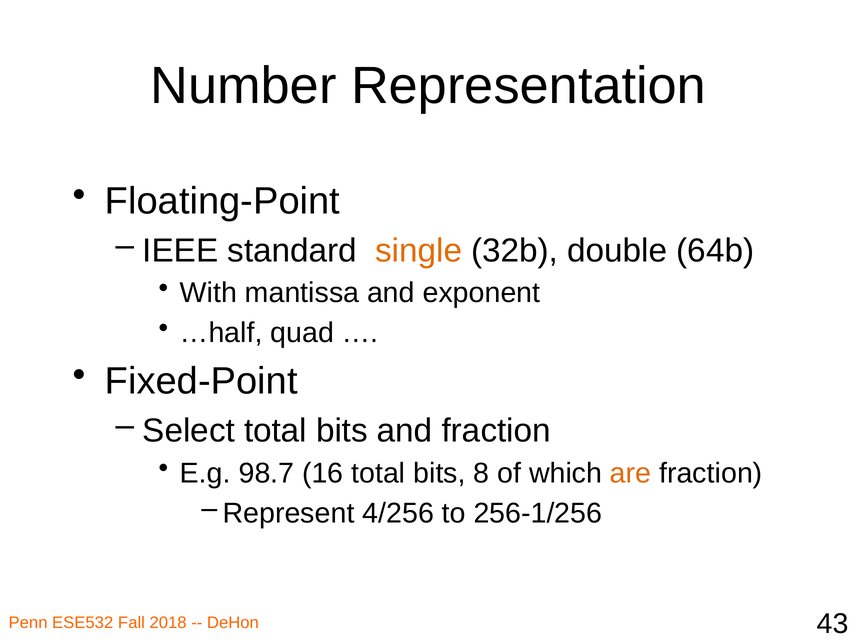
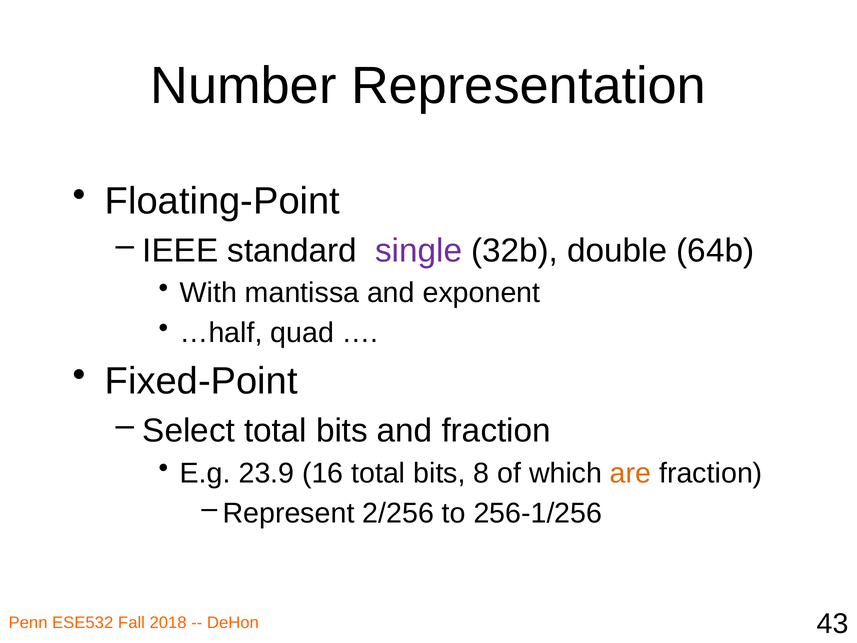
single colour: orange -> purple (419, 250)
98.7: 98.7 -> 23.9 (266, 473)
4/256: 4/256 -> 2/256 (398, 513)
